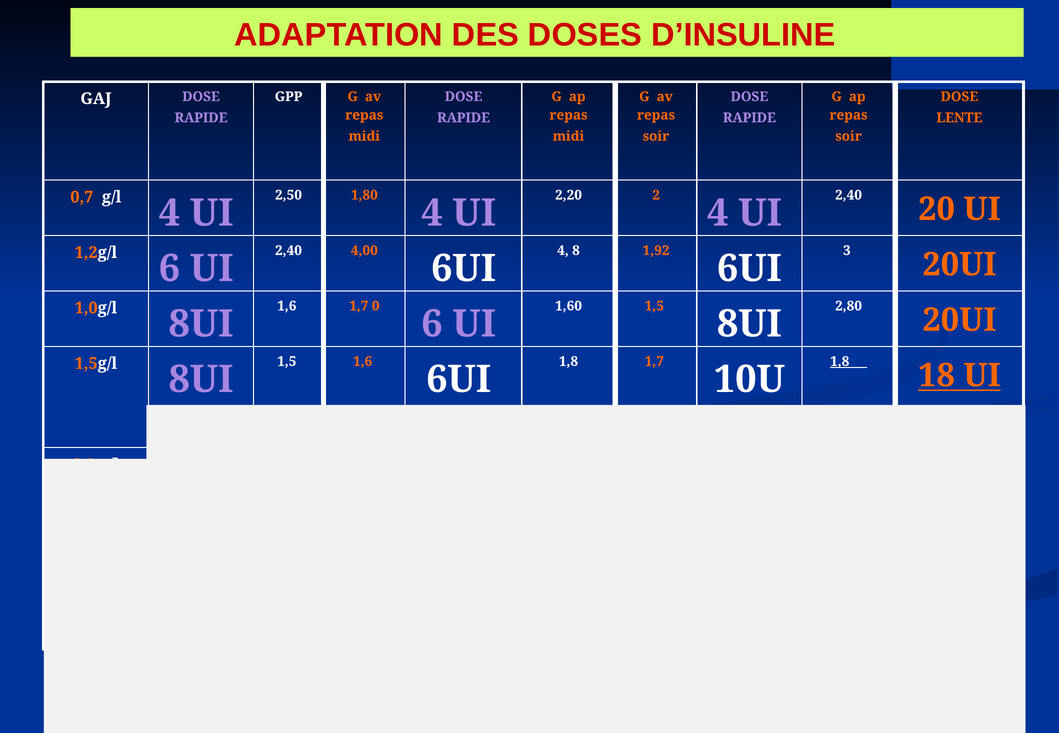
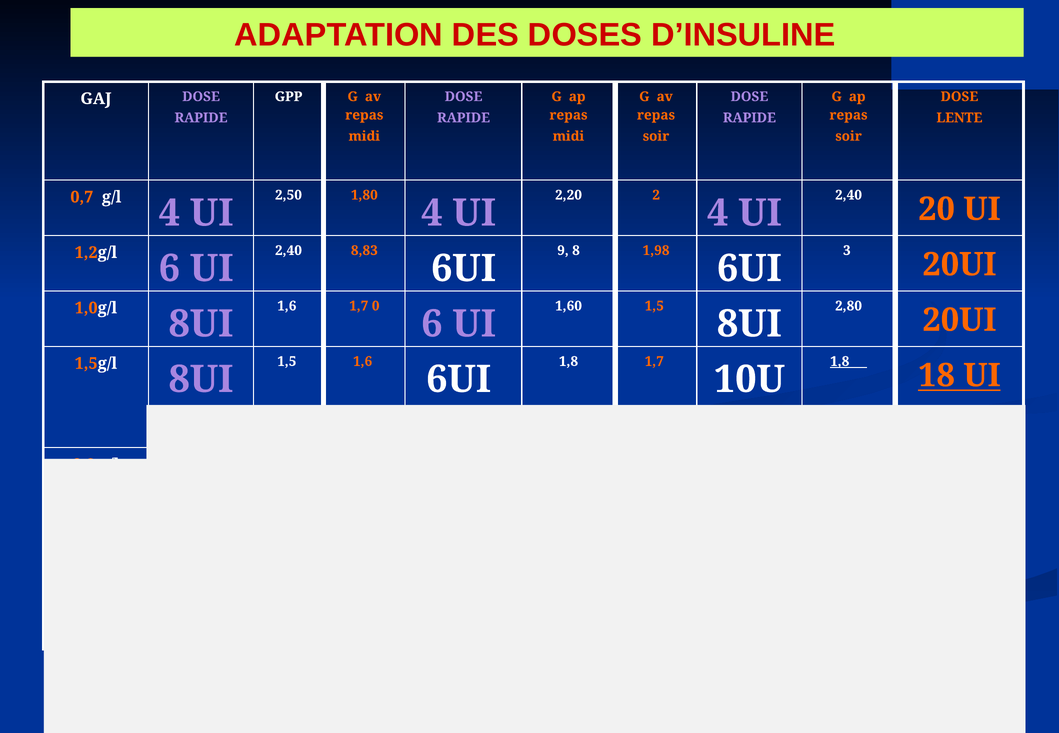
4,00: 4,00 -> 8,83 (364, 251)
4: 4 -> 9 (563, 251)
1,92: 1,92 -> 1,98 (656, 251)
